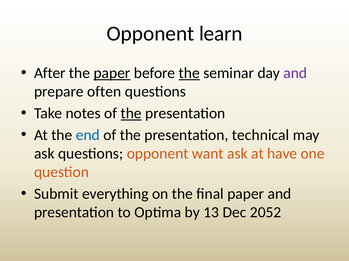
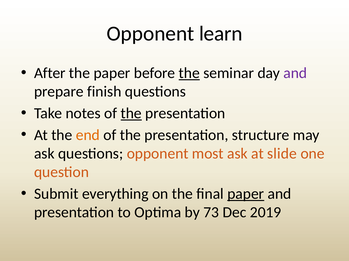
paper underline: present -> none (112, 73)
often: often -> finish (104, 92)
end colour: blue -> orange (88, 135)
technical: technical -> structure (261, 135)
want: want -> most (208, 154)
have: have -> slide (282, 154)
paper underline: none -> present (246, 194)
13: 13 -> 73 (211, 213)
2052: 2052 -> 2019 (266, 213)
